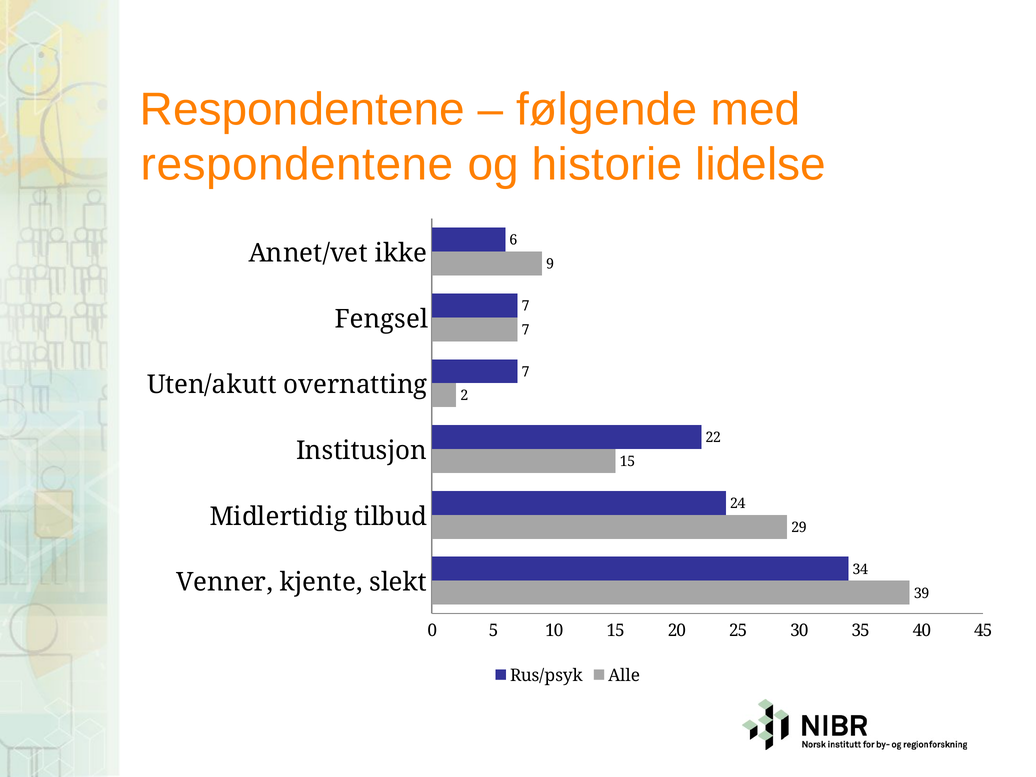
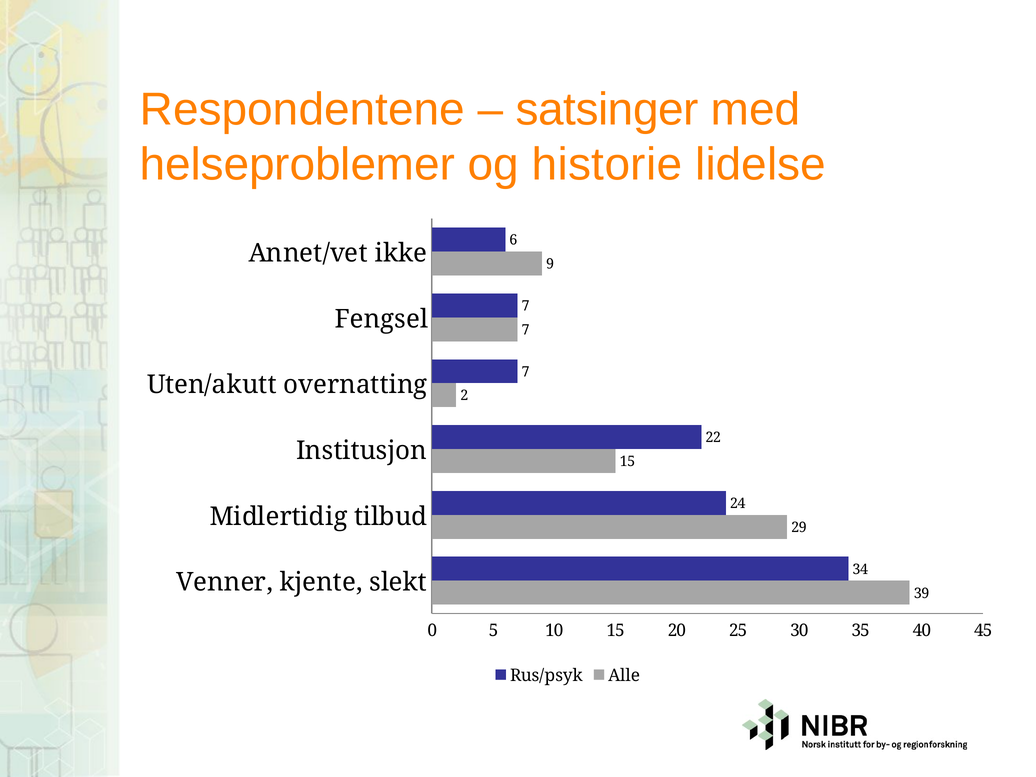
følgende: følgende -> satsinger (607, 109)
respondentene: respondentene -> helseproblemer (297, 165)
